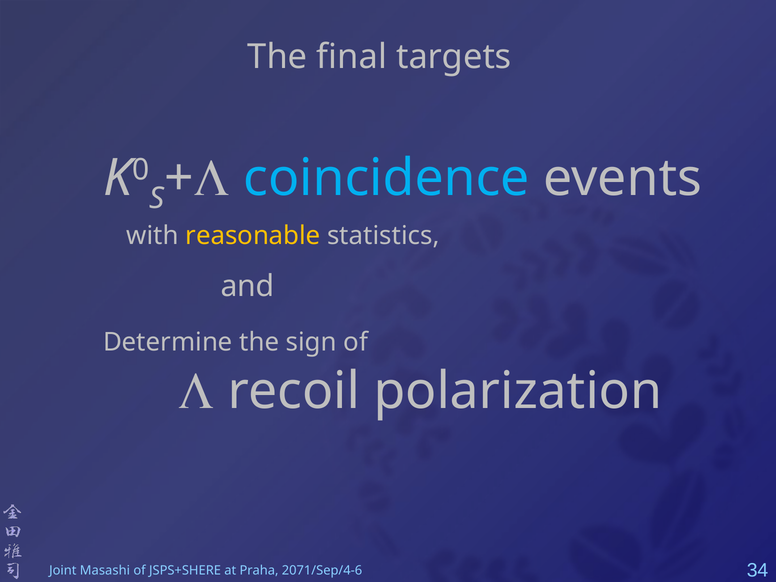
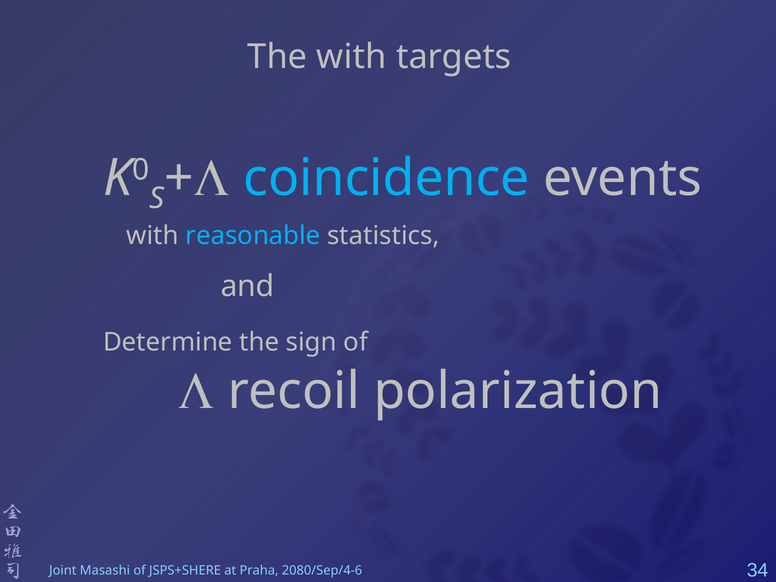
The final: final -> with (352, 57)
reasonable colour: yellow -> light blue (253, 236)
2071/Sep/4-6: 2071/Sep/4-6 -> 2080/Sep/4-6 (322, 570)
